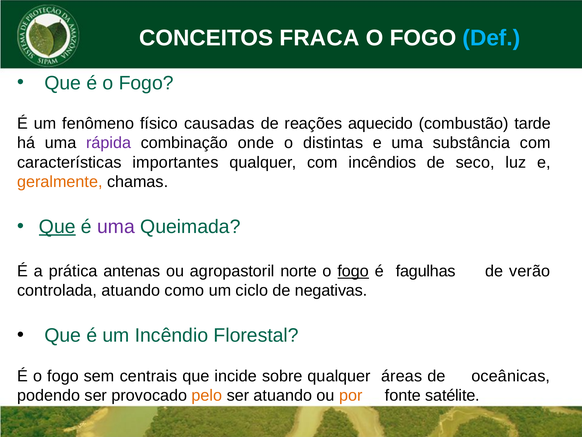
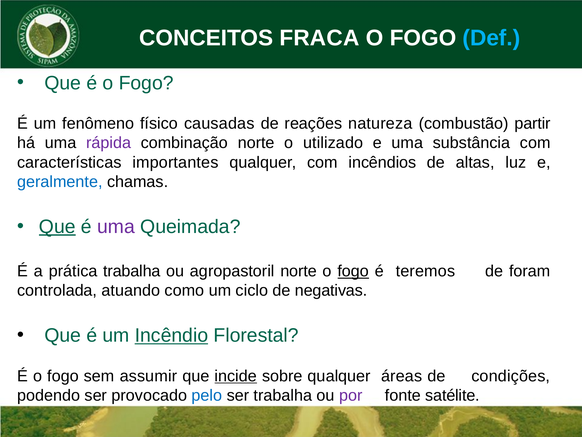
aquecido: aquecido -> natureza (380, 123)
tarde: tarde -> partir (533, 123)
combinação onde: onde -> norte (256, 143)
distintas: distintas -> utilizado (333, 143)
seco: seco -> altas (475, 162)
geralmente colour: orange -> blue (60, 182)
prática antenas: antenas -> trabalha (132, 271)
fagulhas: fagulhas -> teremos (426, 271)
verão: verão -> foram (530, 271)
Incêndio underline: none -> present (171, 335)
centrais: centrais -> assumir (148, 376)
incide underline: none -> present (236, 376)
oceânicas: oceânicas -> condições (511, 376)
pelo colour: orange -> blue (207, 395)
ser atuando: atuando -> trabalha (283, 395)
por colour: orange -> purple (351, 395)
